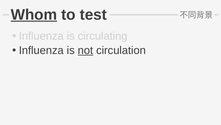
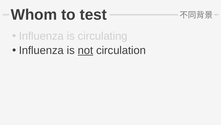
Whom underline: present -> none (34, 15)
